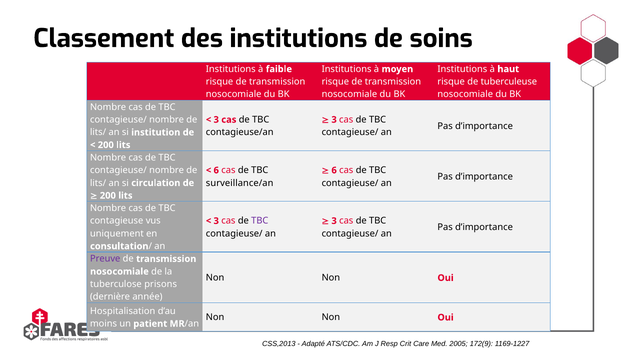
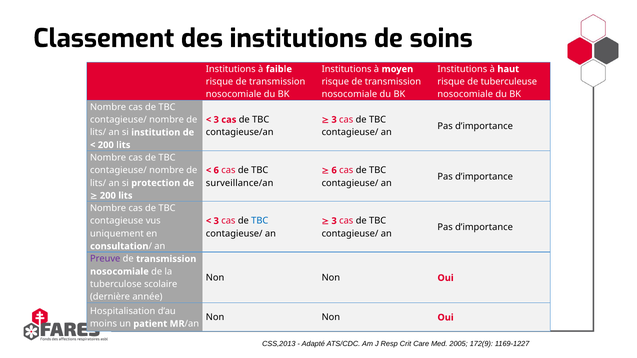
circulation: circulation -> protection (156, 183)
TBC colour: purple -> blue (260, 221)
prisons: prisons -> scolaire (161, 284)
